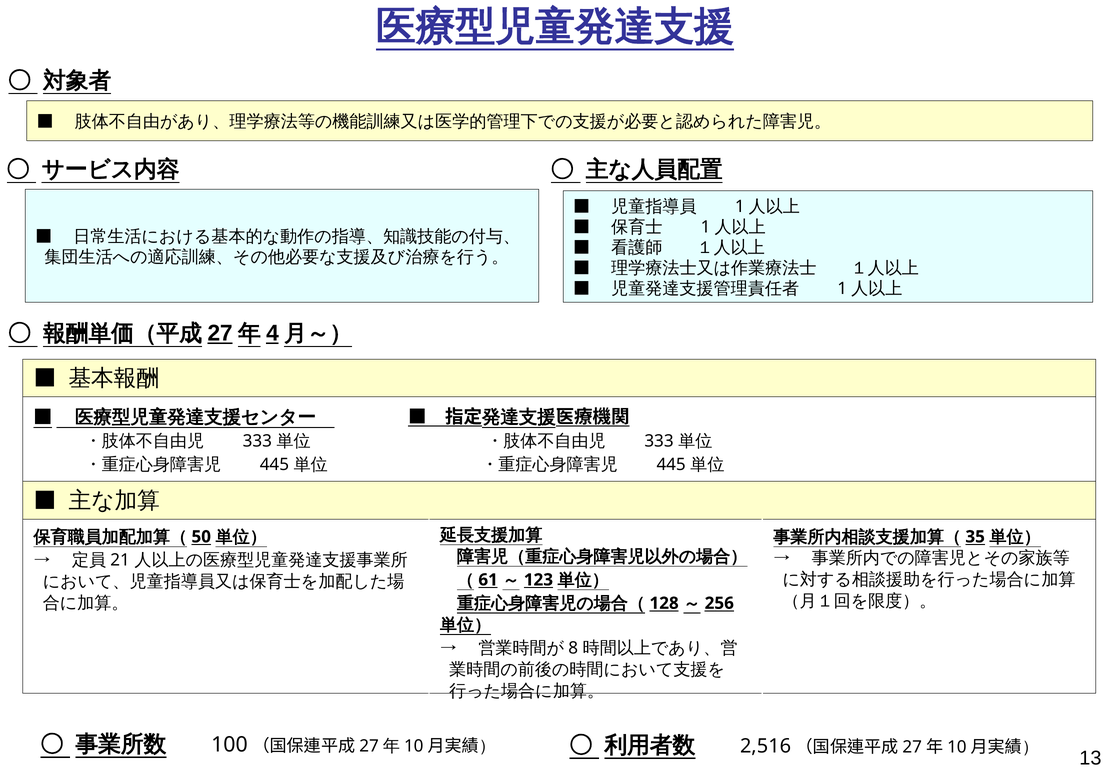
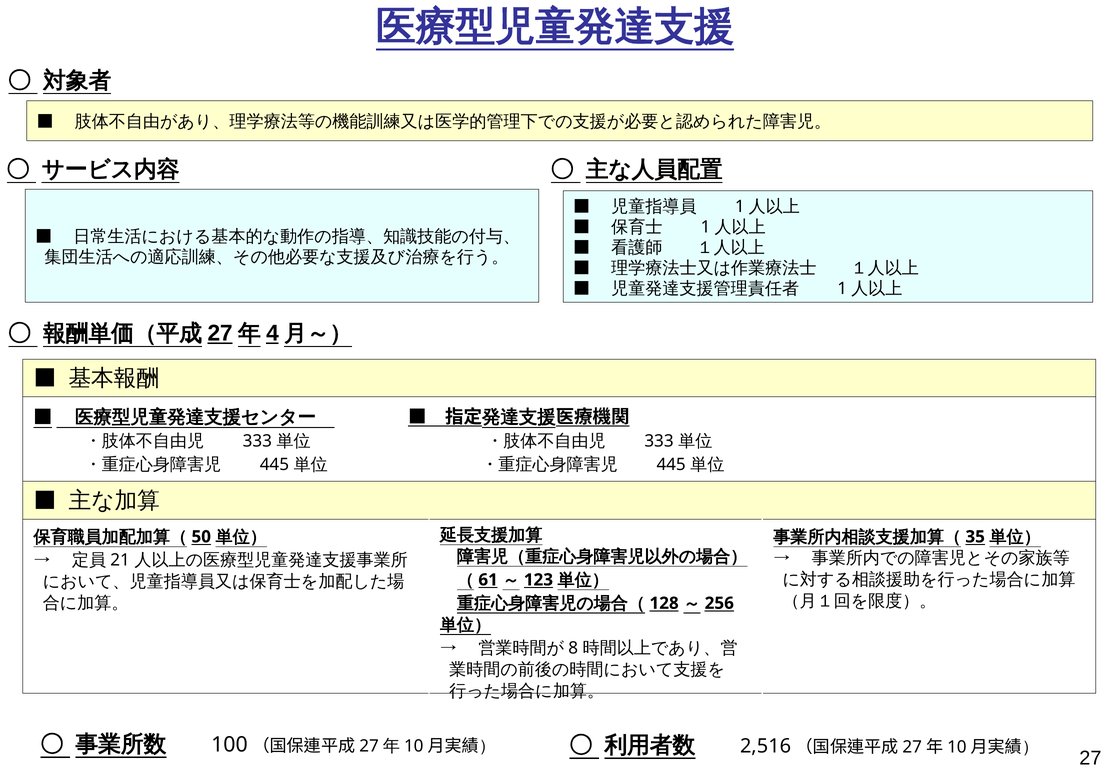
13: 13 -> 27 (1090, 758)
